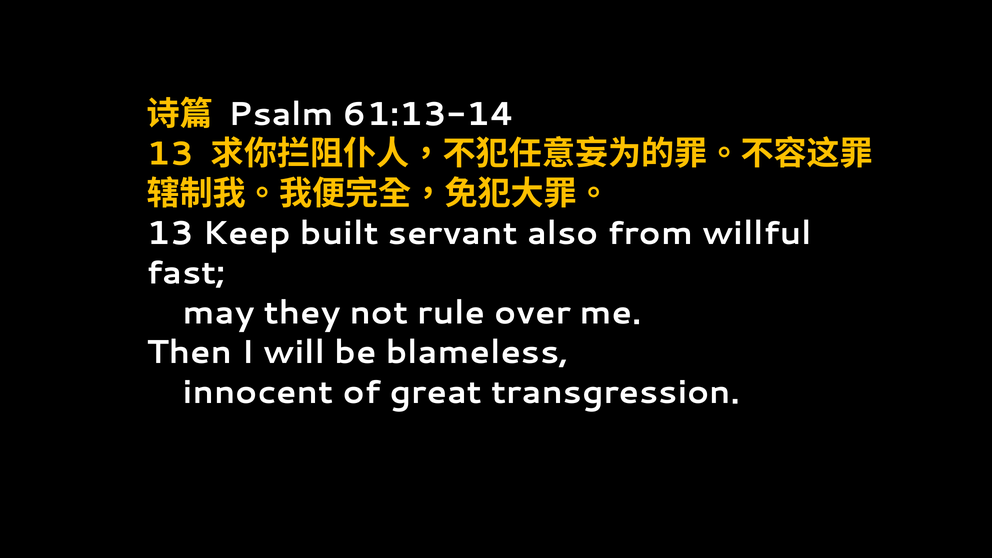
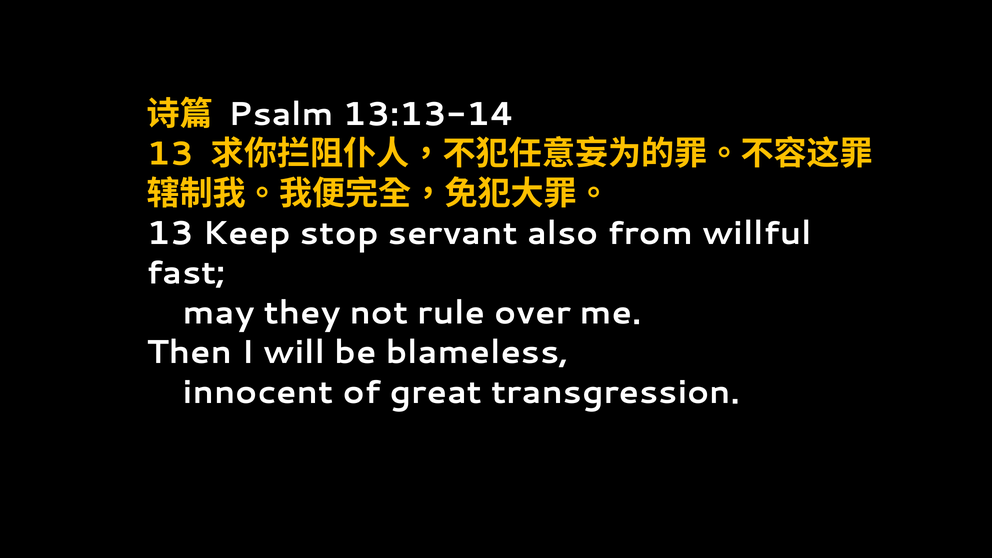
61:13-14: 61:13-14 -> 13:13-14 (429, 114)
built: built -> stop (339, 233)
